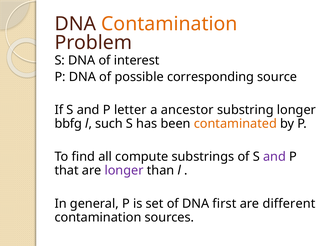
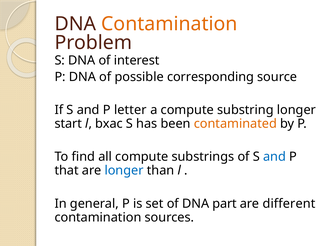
a ancestor: ancestor -> compute (187, 110)
bbfg: bbfg -> start (68, 123)
such: such -> bxac (109, 123)
and colour: purple -> blue (275, 156)
longer colour: purple -> blue (124, 170)
first: first -> part (225, 203)
